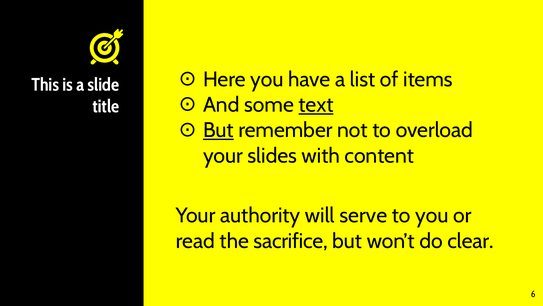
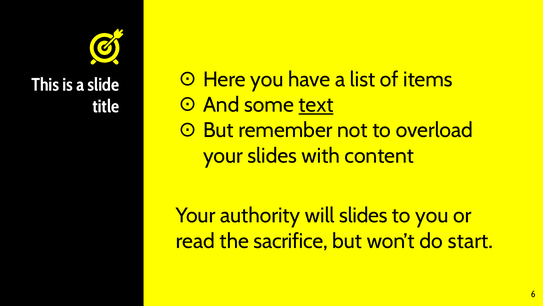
But underline: present -> none (218, 130)
will serve: serve -> slides (363, 215)
clear: clear -> start (470, 241)
